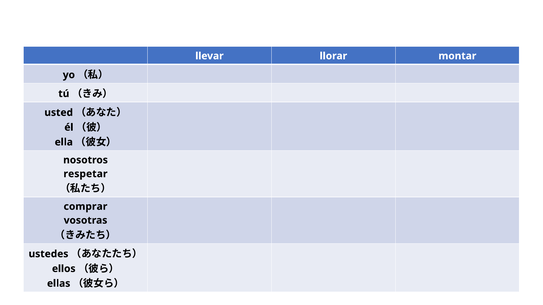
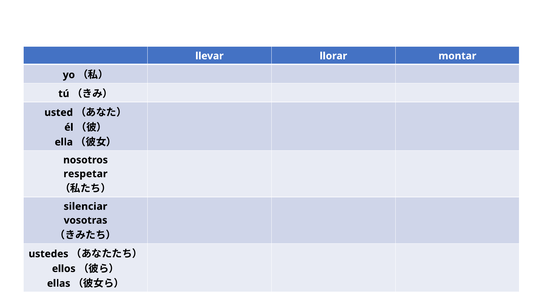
comprar: comprar -> silenciar (85, 207)
